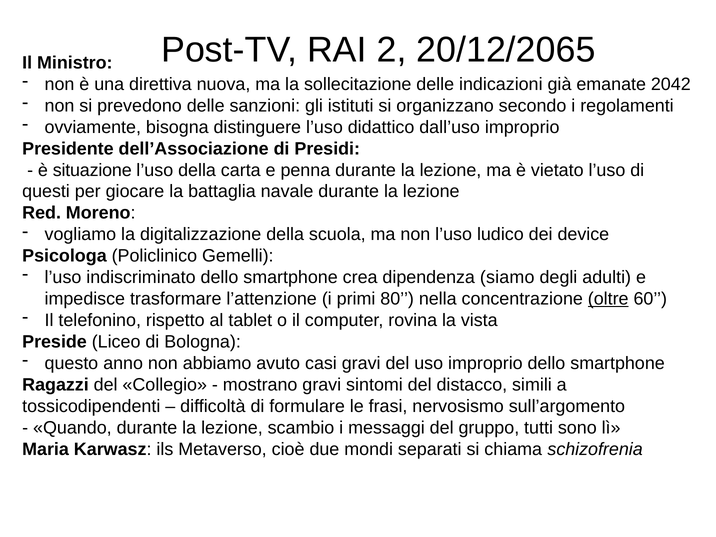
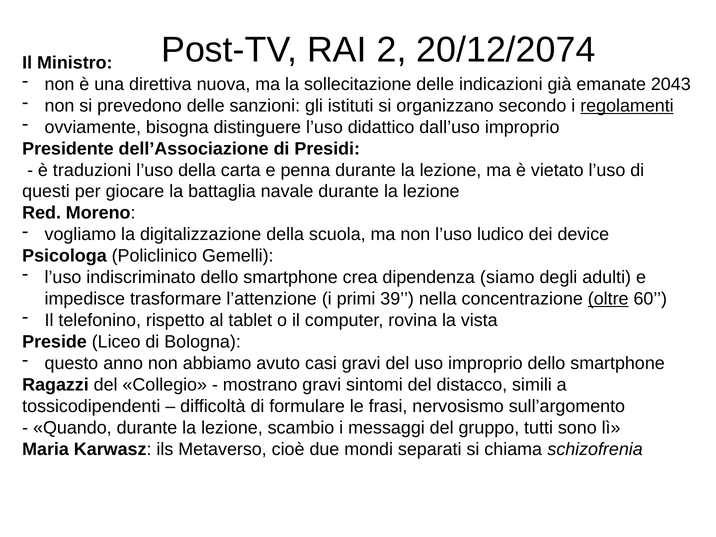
20/12/2065: 20/12/2065 -> 20/12/2074 (506, 50)
2042: 2042 -> 2043 (671, 84)
regolamenti underline: none -> present (627, 106)
situazione: situazione -> traduzioni (92, 170)
80: 80 -> 39 (397, 299)
